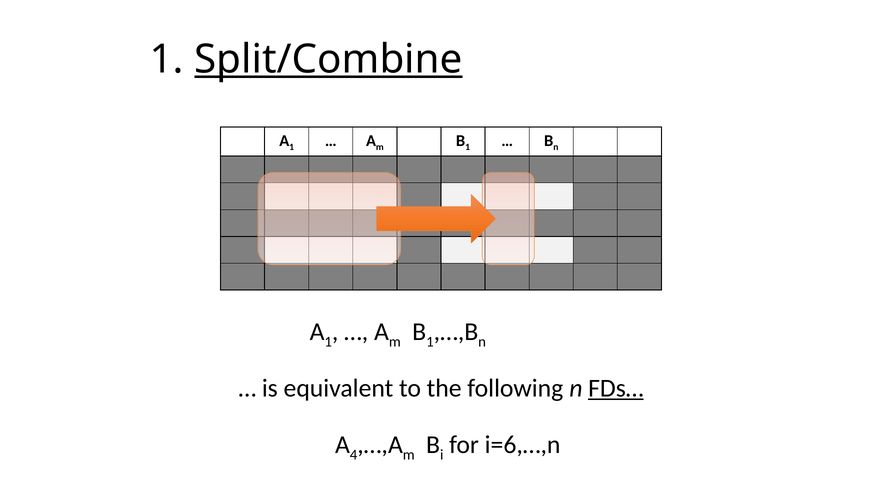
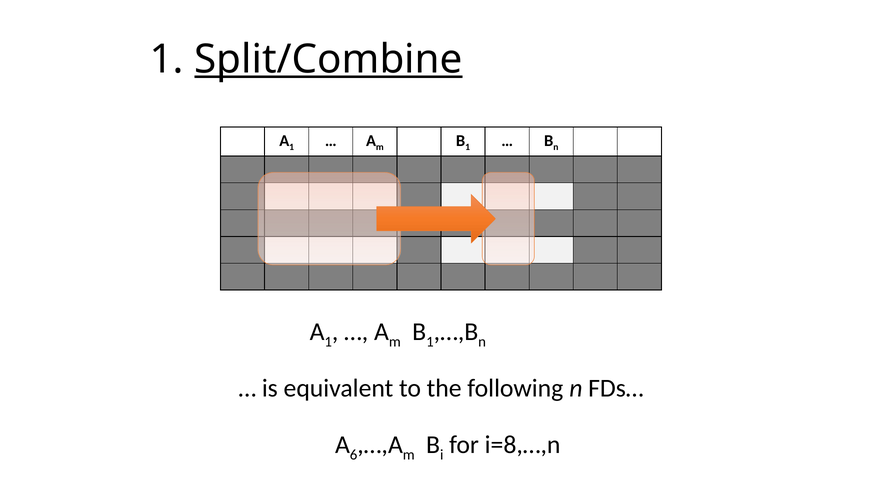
FDs… underline: present -> none (616, 388)
4: 4 -> 6 (354, 455)
i=6,…,n: i=6,…,n -> i=8,…,n (523, 445)
